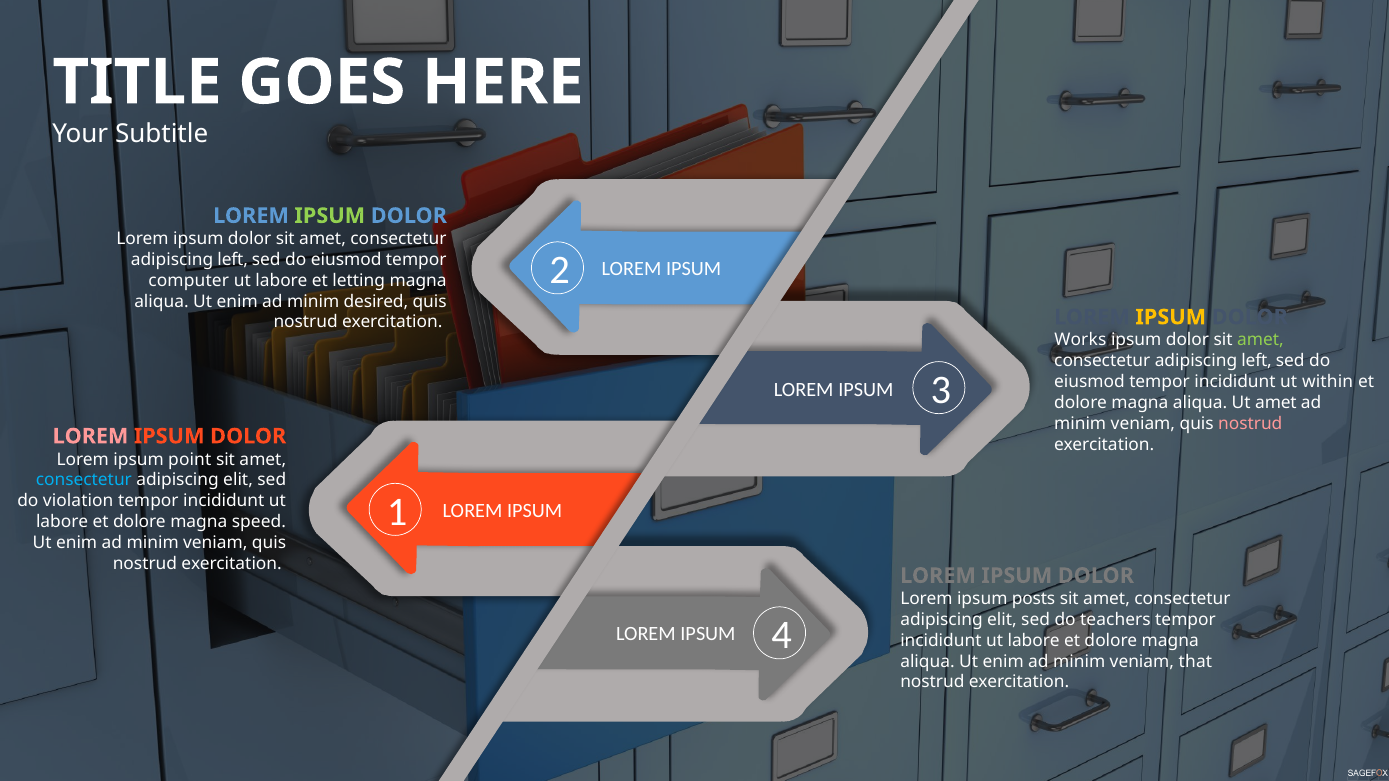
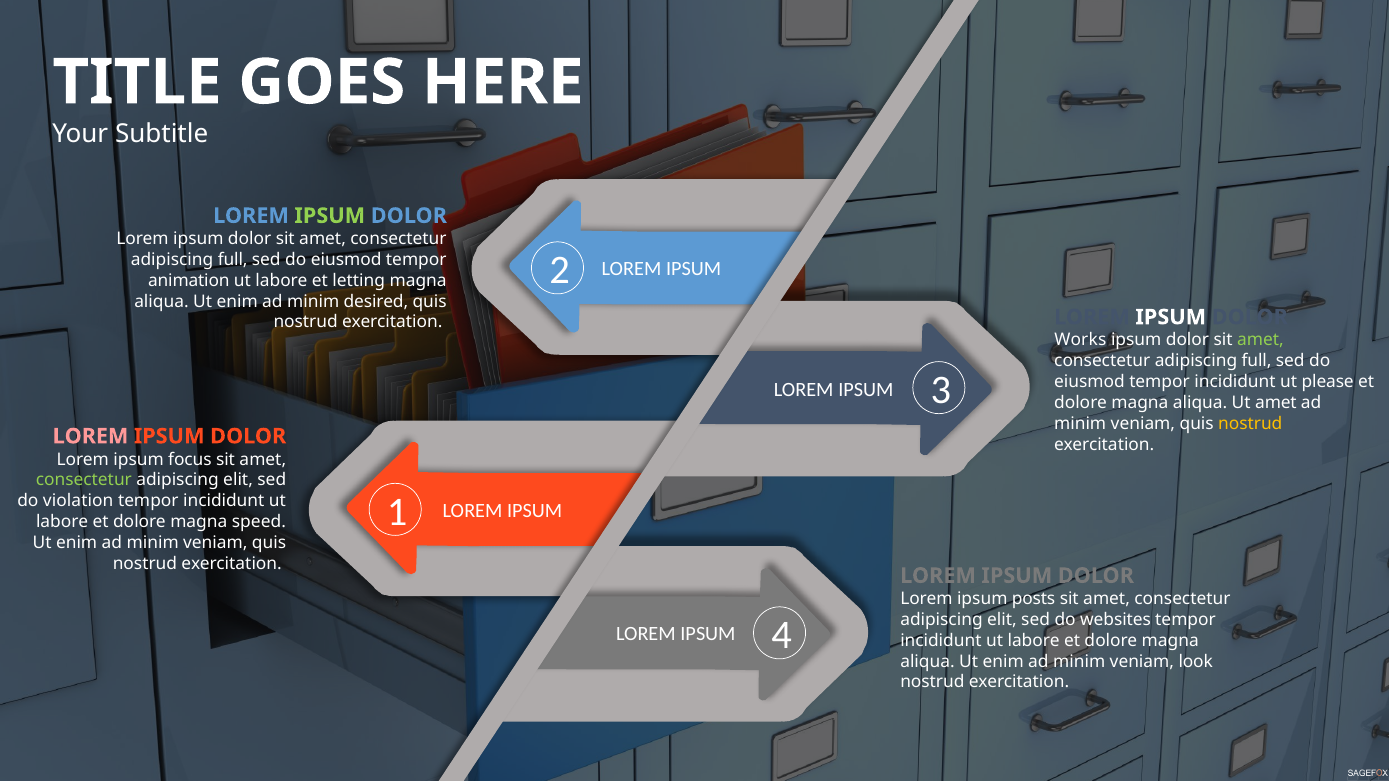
left: left -> full (233, 260)
computer: computer -> animation (189, 281)
IPSUM colour: yellow -> white (1171, 317)
left: left -> full (1257, 361)
within: within -> please (1328, 382)
nostrud colour: pink -> yellow (1250, 424)
point: point -> focus (190, 460)
consectetur colour: light blue -> light green (84, 480)
teachers: teachers -> websites (1116, 620)
that: that -> look (1196, 662)
